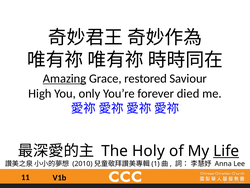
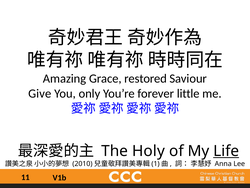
Amazing underline: present -> none (65, 78)
High: High -> Give (40, 93)
died: died -> little (188, 93)
